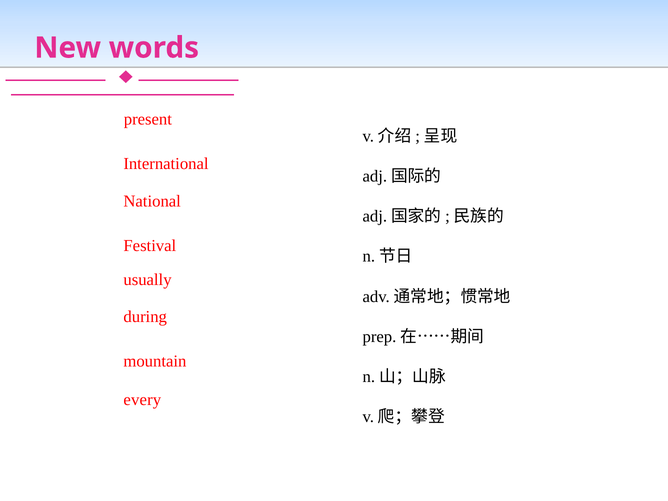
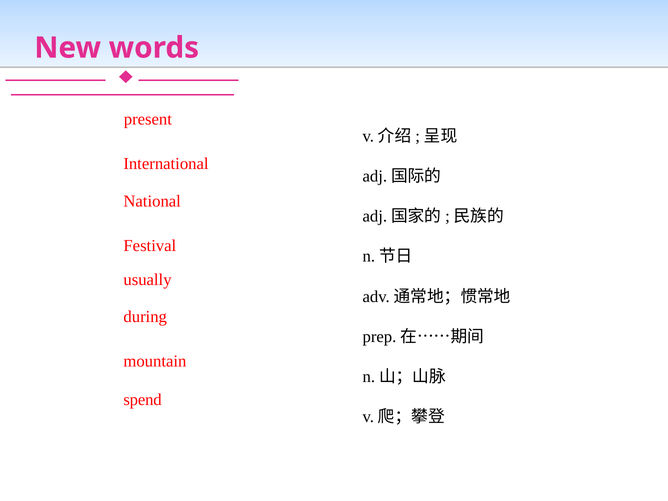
every: every -> spend (143, 400)
